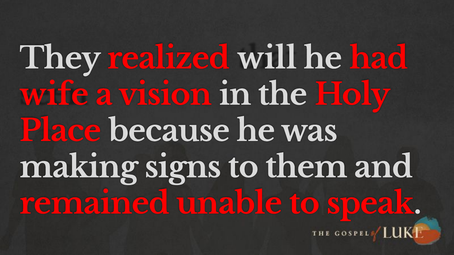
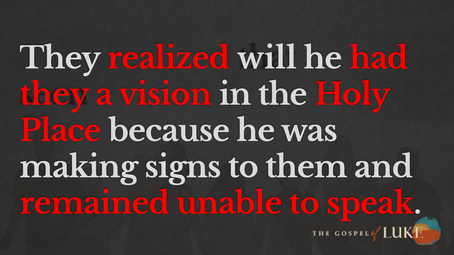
wife: wife -> they (54, 95)
